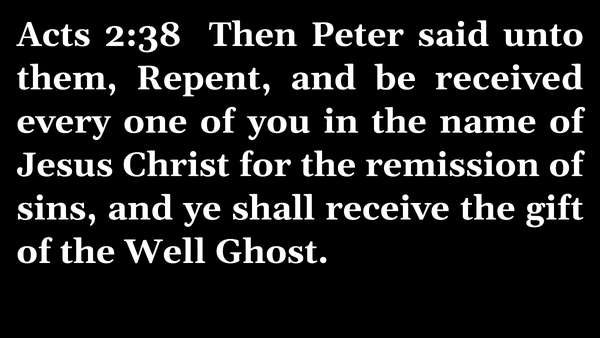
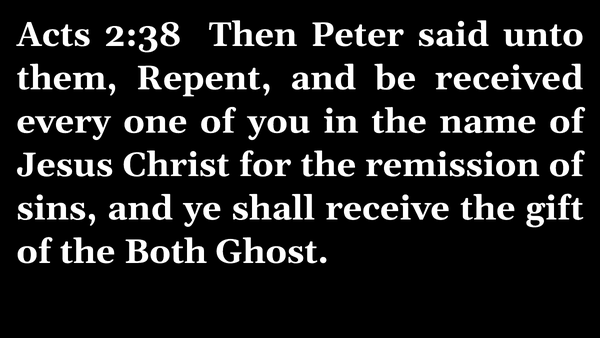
Well: Well -> Both (165, 251)
